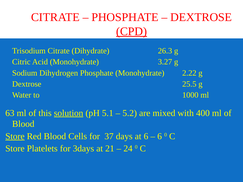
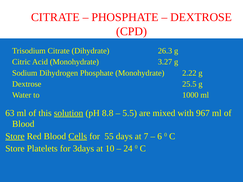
CPD underline: present -> none (132, 31)
5.1: 5.1 -> 8.8 (108, 113)
5.2: 5.2 -> 5.5 (130, 113)
400: 400 -> 967 (203, 113)
Cells underline: none -> present (78, 136)
37: 37 -> 55 (109, 136)
at 6: 6 -> 7 (146, 136)
21: 21 -> 10 (110, 149)
